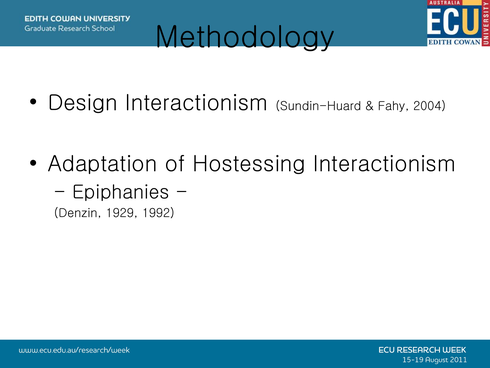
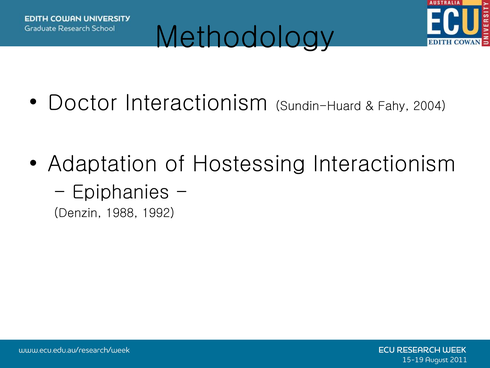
Design: Design -> Doctor (83, 103)
1929: 1929 -> 1988 (122, 213)
